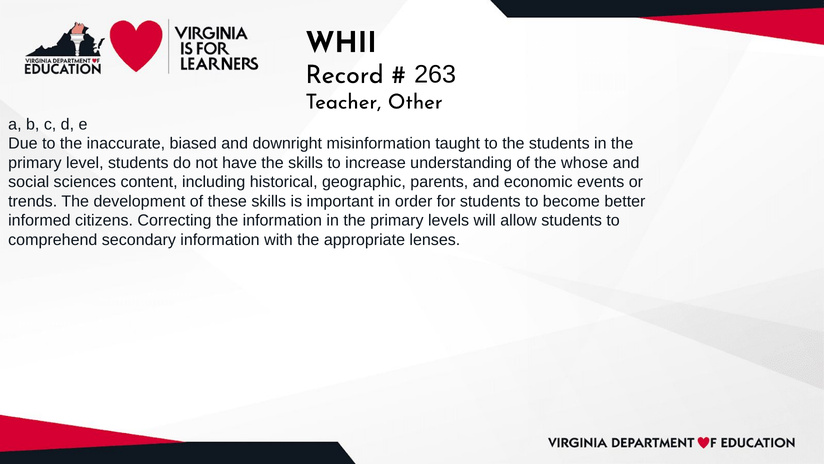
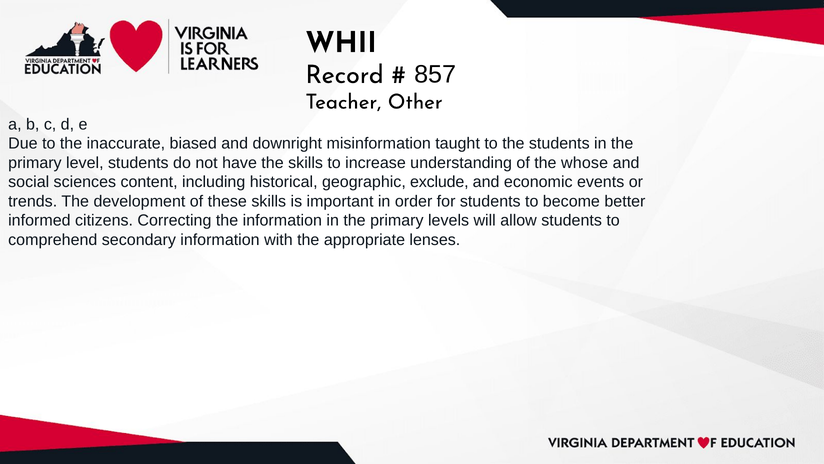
263: 263 -> 857 (435, 75)
parents: parents -> exclude (439, 182)
